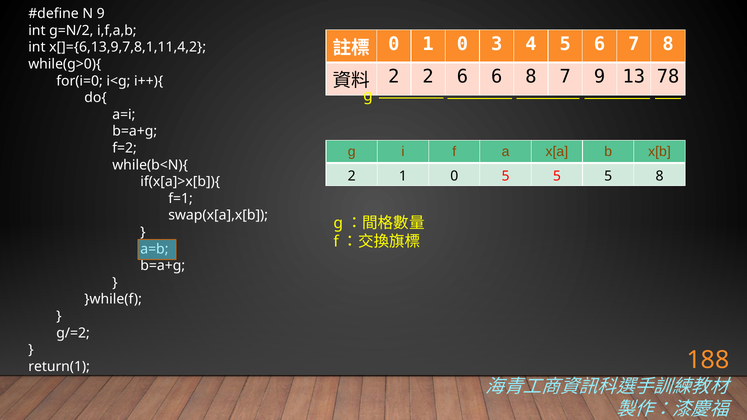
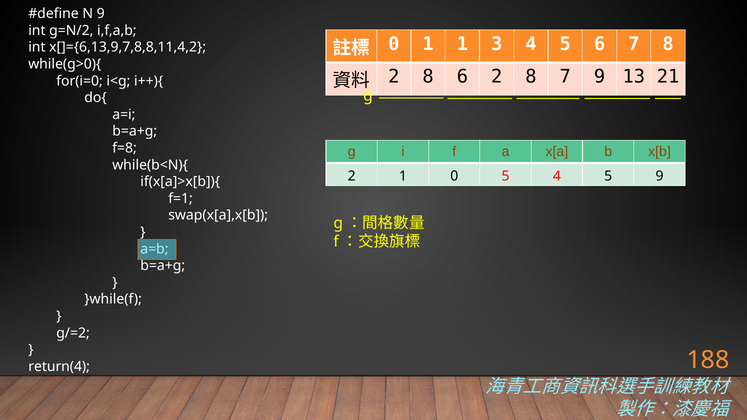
0 1 0: 0 -> 1 (462, 44)
x[]={6,13,9,7,8,1,11,4,2: x[]={6,13,9,7,8,1,11,4,2 -> x[]={6,13,9,7,8,8,11,4,2 (128, 47)
2: 2 -> 8 (428, 77)
6 6: 6 -> 2 (497, 77)
78: 78 -> 21 (668, 77)
f=2: f=2 -> f=8 (125, 148)
0 5 5: 5 -> 4 (557, 176)
5 8: 8 -> 9 (660, 176)
return(1: return(1 -> return(4 (59, 367)
